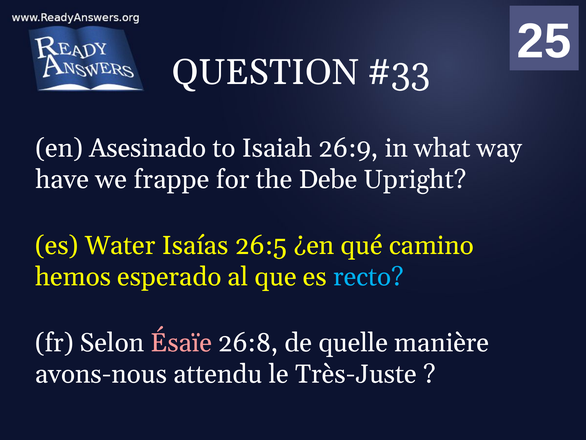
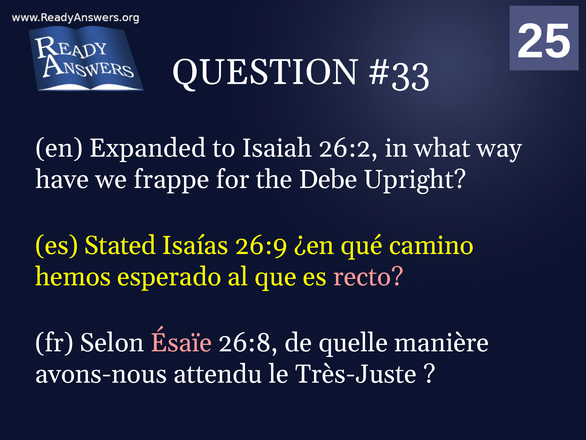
Asesinado: Asesinado -> Expanded (148, 148)
26:9: 26:9 -> 26:2 (348, 148)
Water: Water -> Stated (120, 245)
26:5: 26:5 -> 26:9 (261, 245)
recto colour: light blue -> pink (368, 277)
